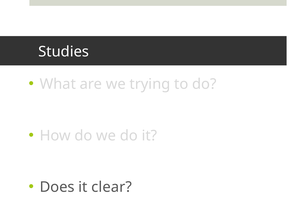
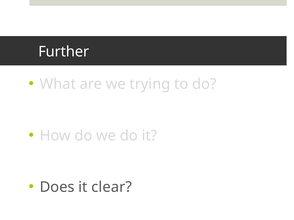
Studies: Studies -> Further (64, 52)
